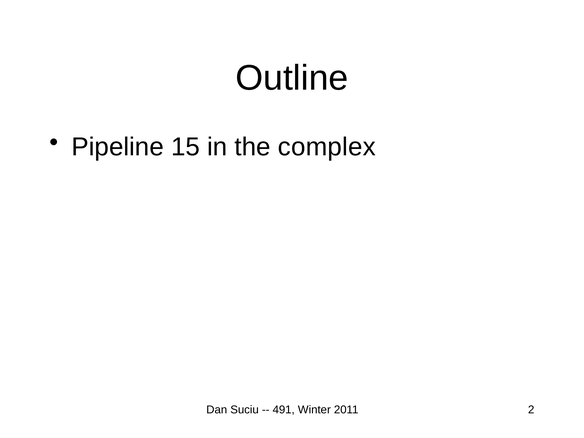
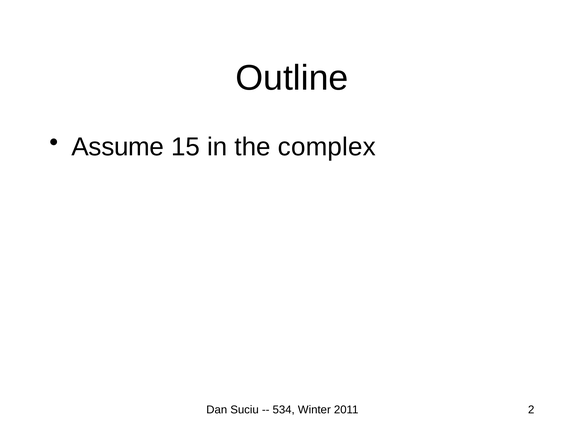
Pipeline: Pipeline -> Assume (118, 147)
491: 491 -> 534 (284, 410)
